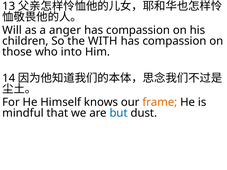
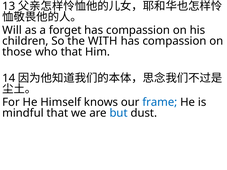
anger: anger -> forget (65, 30)
who into: into -> that (71, 52)
frame colour: orange -> blue (160, 102)
